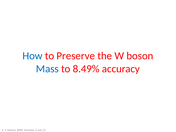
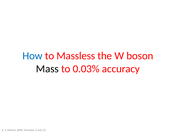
Preserve: Preserve -> Massless (76, 56)
Mass colour: blue -> black (47, 69)
8.49%: 8.49% -> 0.03% (86, 69)
